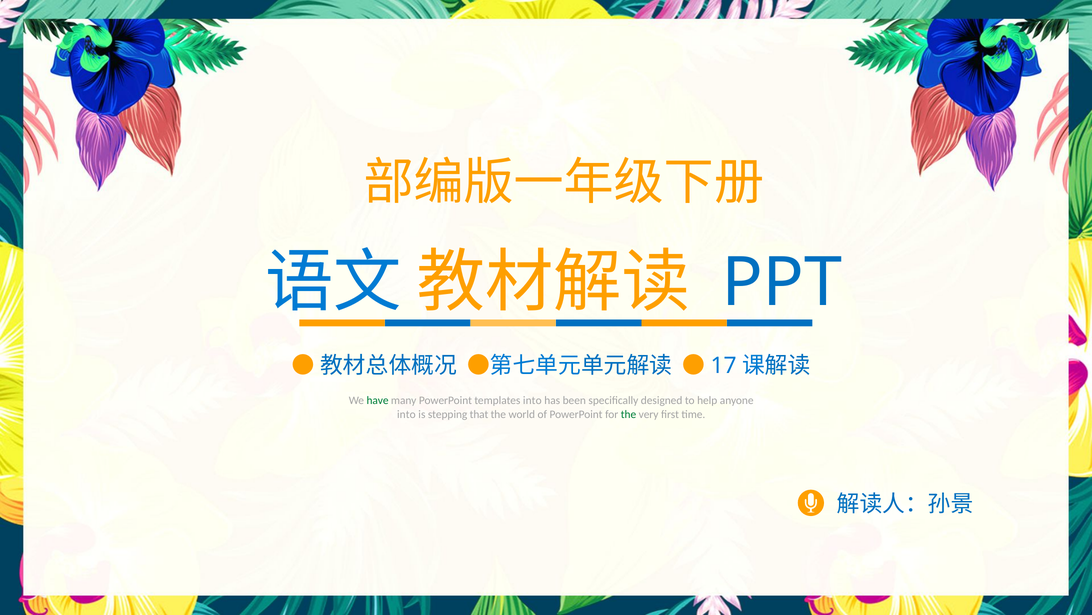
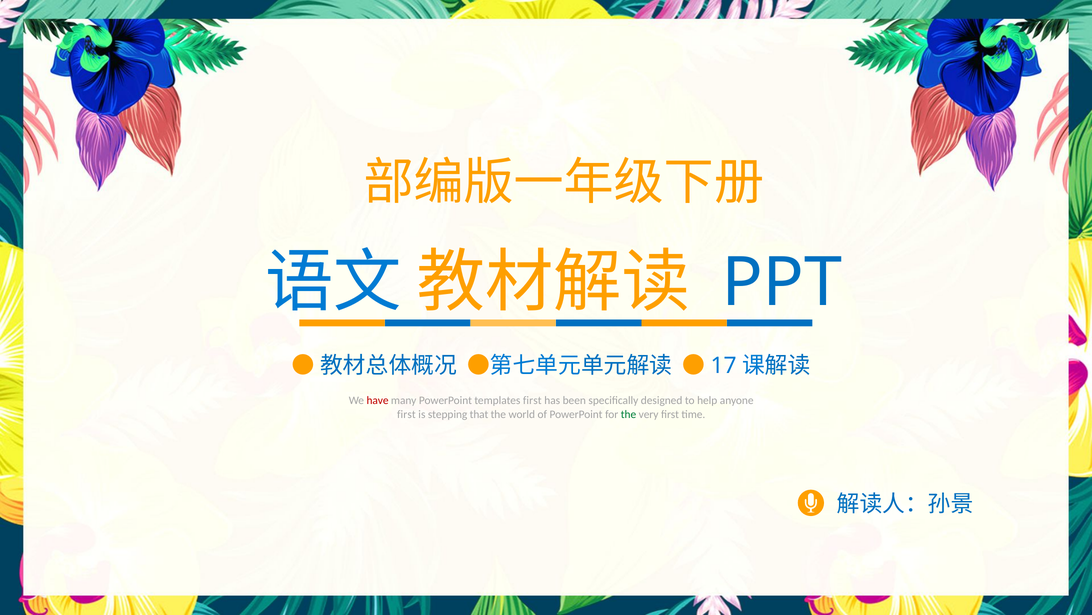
have colour: green -> red (378, 400)
templates into: into -> first (532, 400)
into: into -> first (406, 414)
